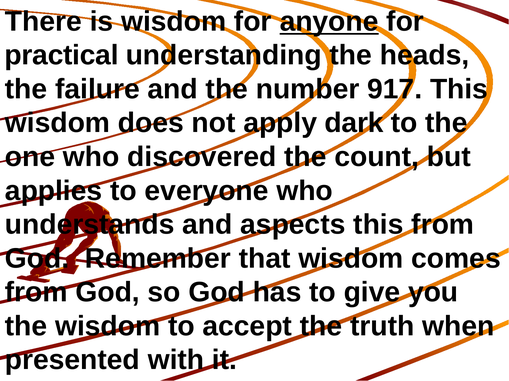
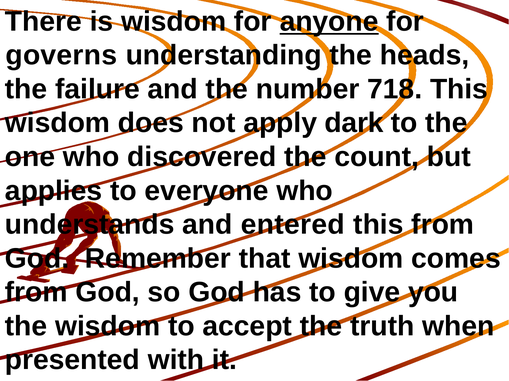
practical: practical -> governs (61, 55)
917: 917 -> 718 (395, 89)
aspects: aspects -> entered (293, 225)
